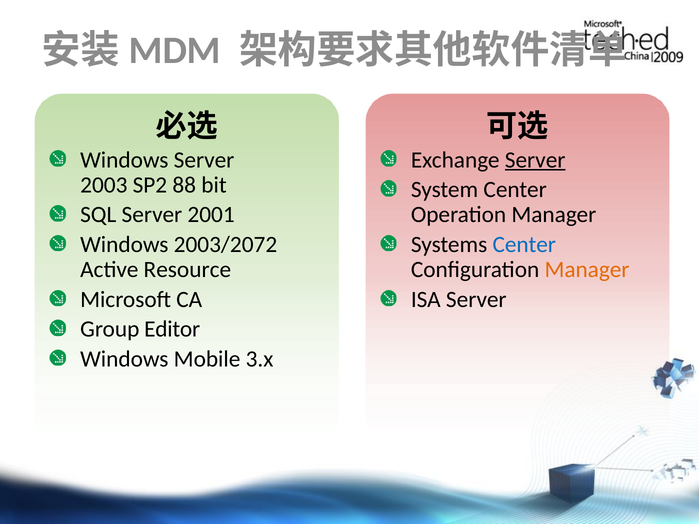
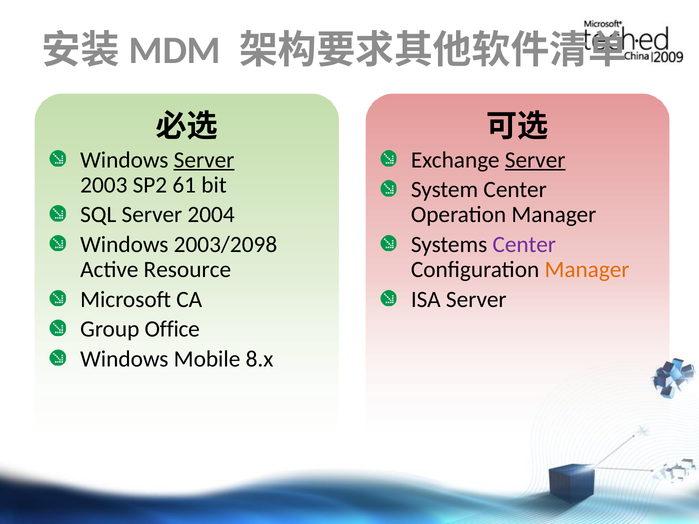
Server underline: none -> present (204, 160)
88: 88 -> 61 (184, 185)
2001: 2001 -> 2004 (211, 215)
2003/2072: 2003/2072 -> 2003/2098 (225, 245)
Center colour: blue -> purple (524, 245)
Editor: Editor -> Office (172, 329)
3.x: 3.x -> 8.x (260, 359)
